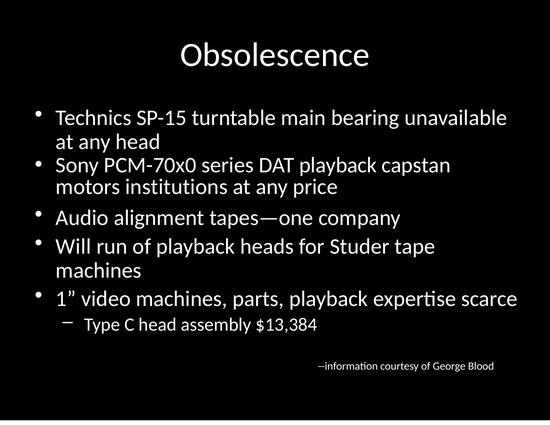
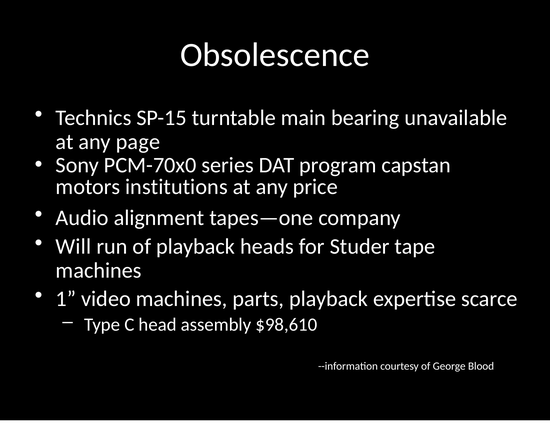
any head: head -> page (138, 142)
DAT playback: playback -> program (338, 165)
$13,384: $13,384 -> $98,610 (286, 325)
